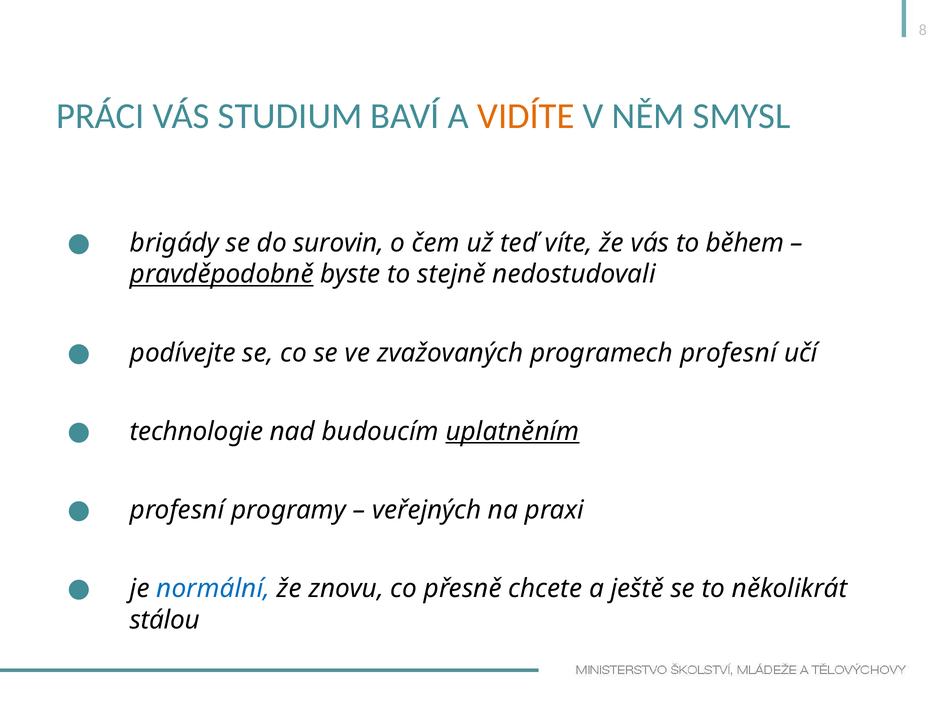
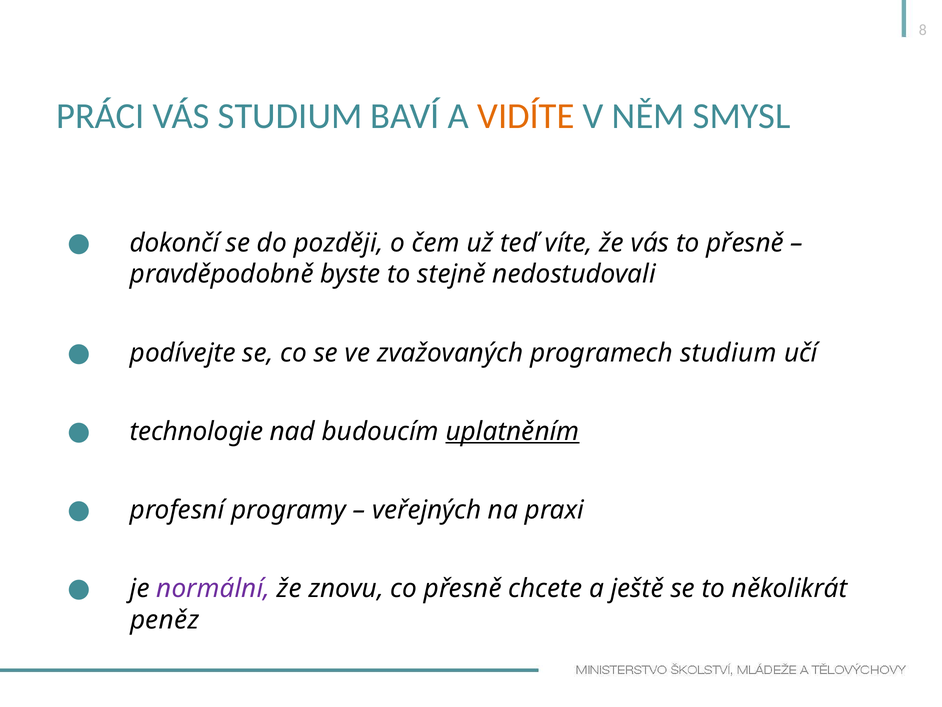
brigády: brigády -> dokončí (175, 243)
surovin: surovin -> později (339, 243)
to během: během -> přesně (745, 243)
pravděpodobně underline: present -> none (222, 274)
programech profesní: profesní -> studium (728, 353)
normální colour: blue -> purple (213, 588)
stálou: stálou -> peněz (165, 620)
